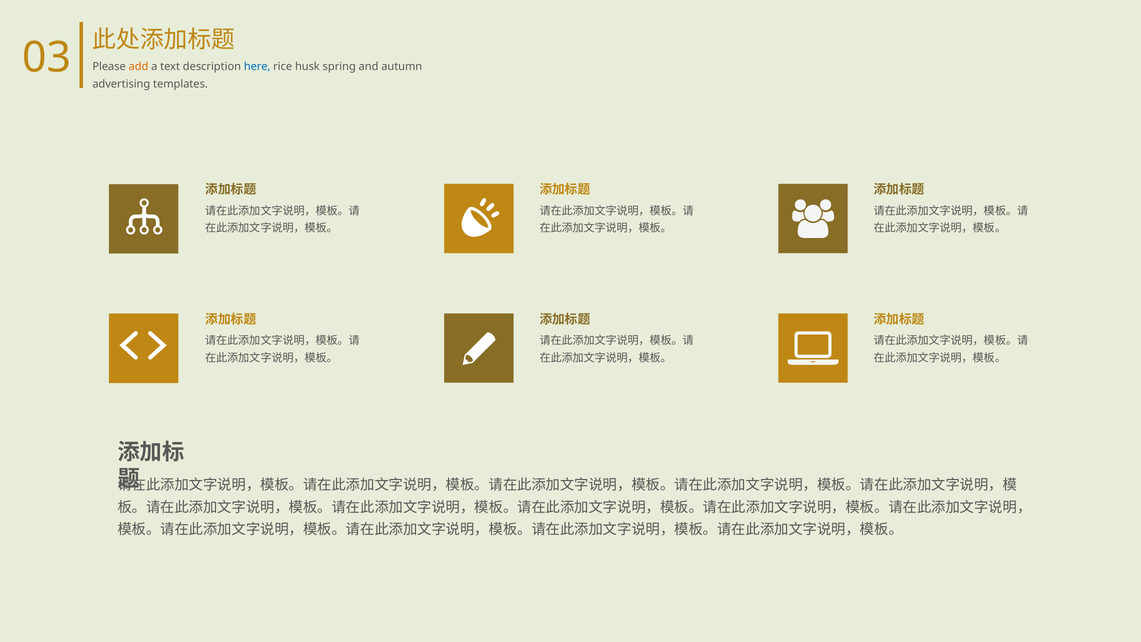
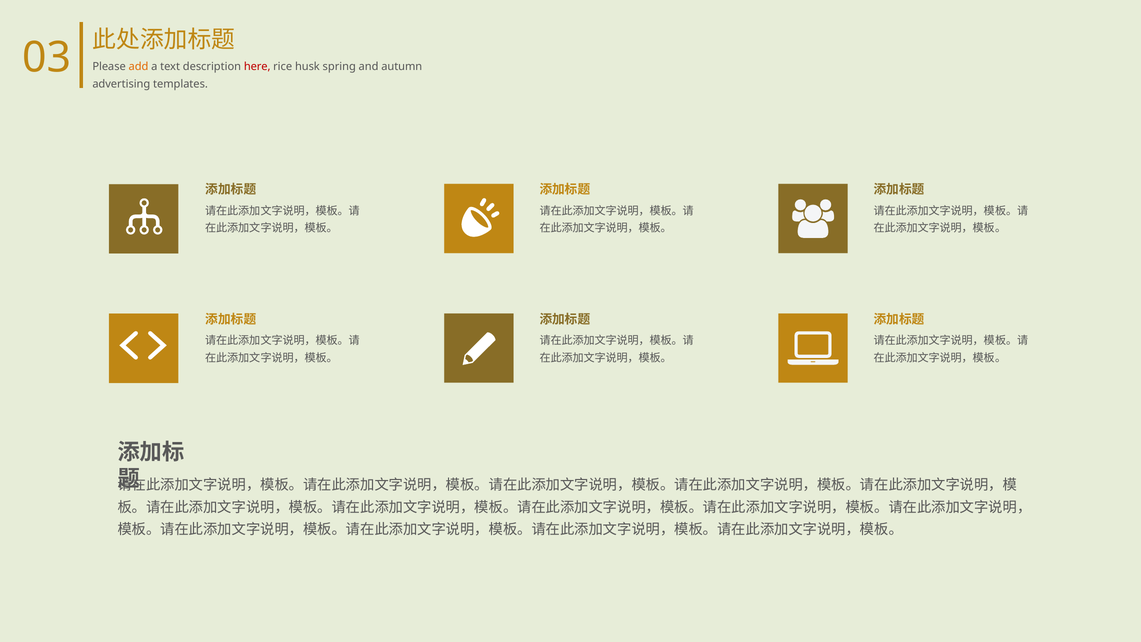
here colour: blue -> red (257, 67)
